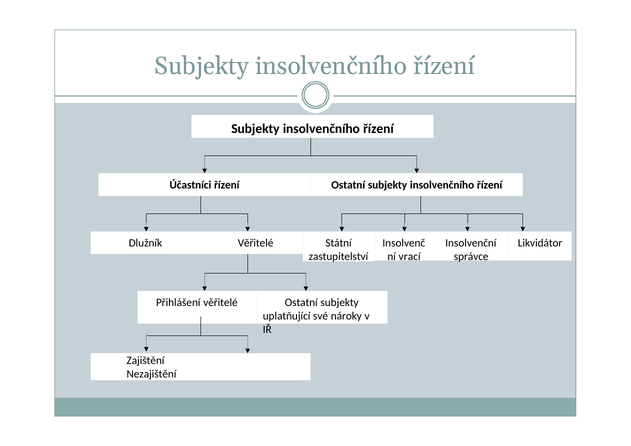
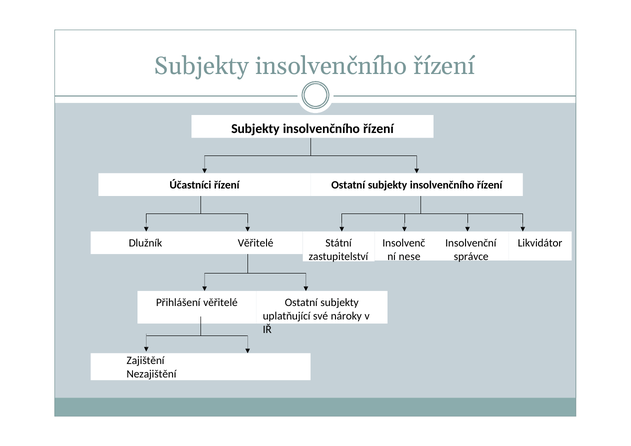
vrací: vrací -> nese (410, 256)
